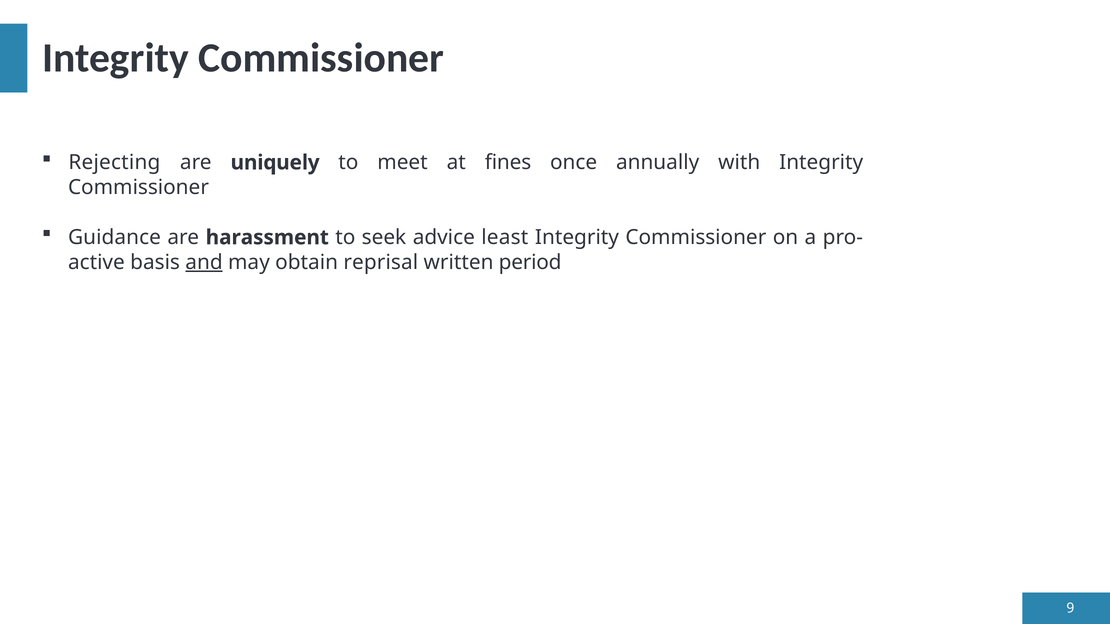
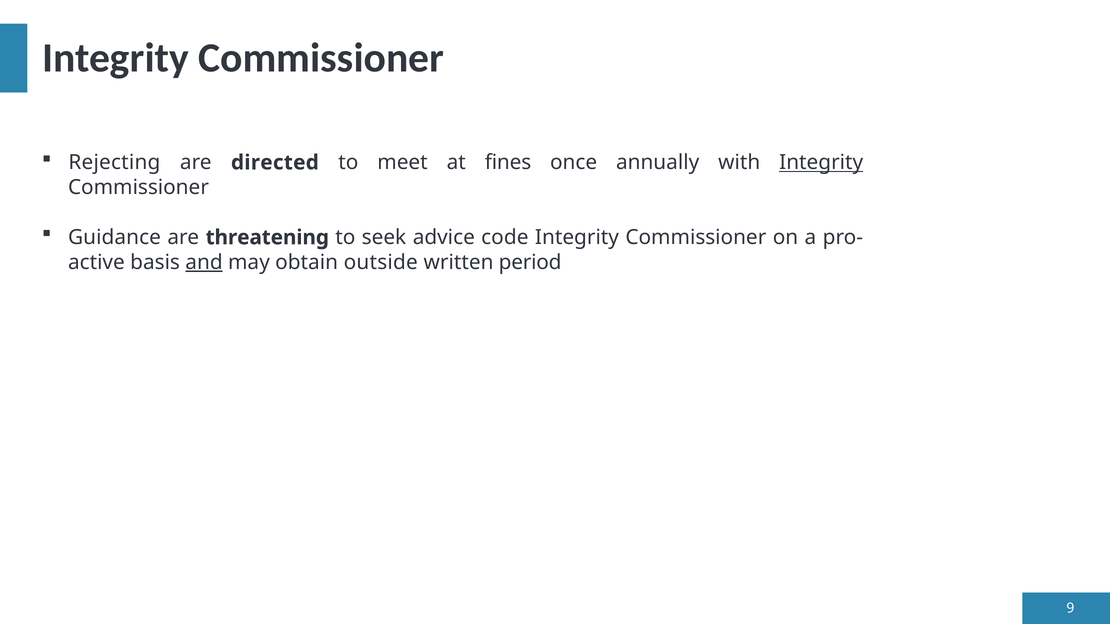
uniquely: uniquely -> directed (275, 163)
Integrity underline: none -> present (821, 163)
harassment: harassment -> threatening (267, 238)
least: least -> code (505, 238)
reprisal: reprisal -> outside (381, 263)
